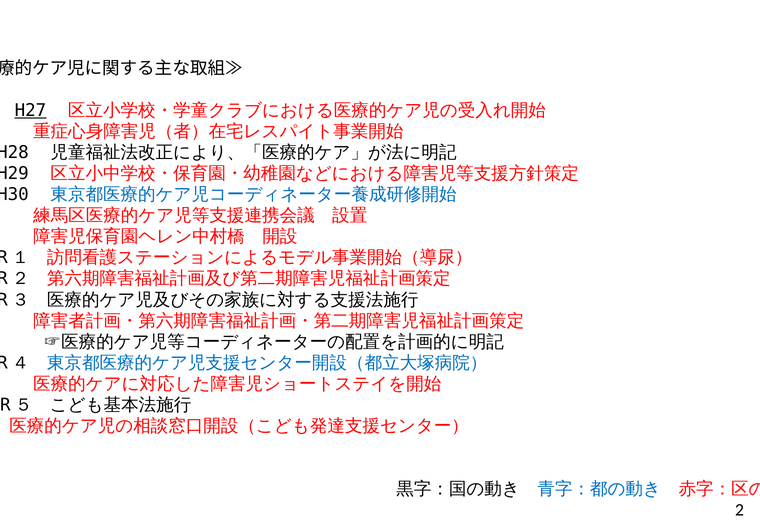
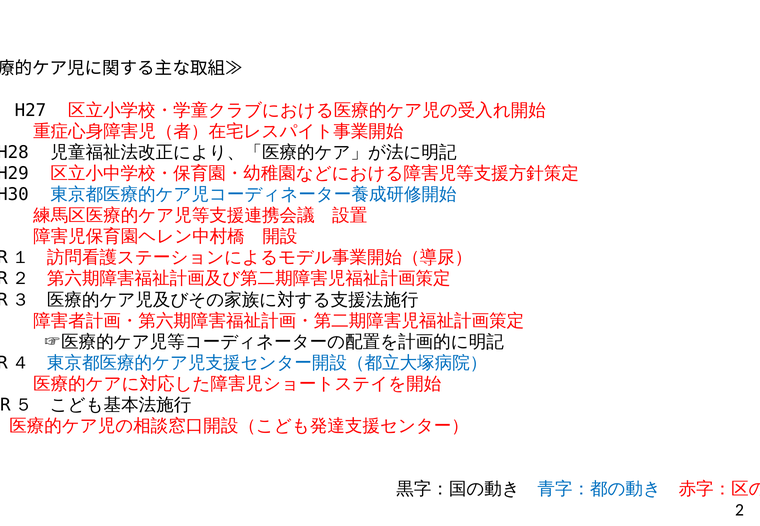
H27 underline: present -> none (30, 110)
